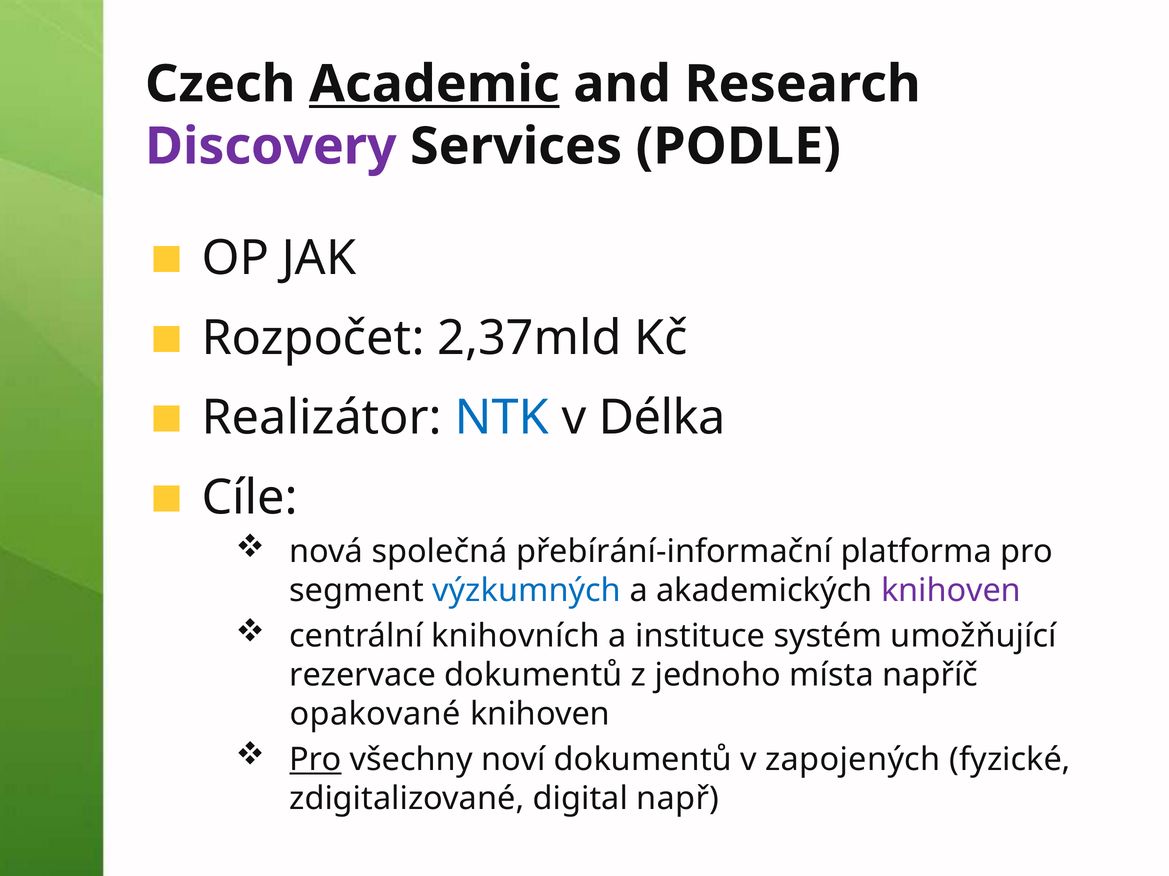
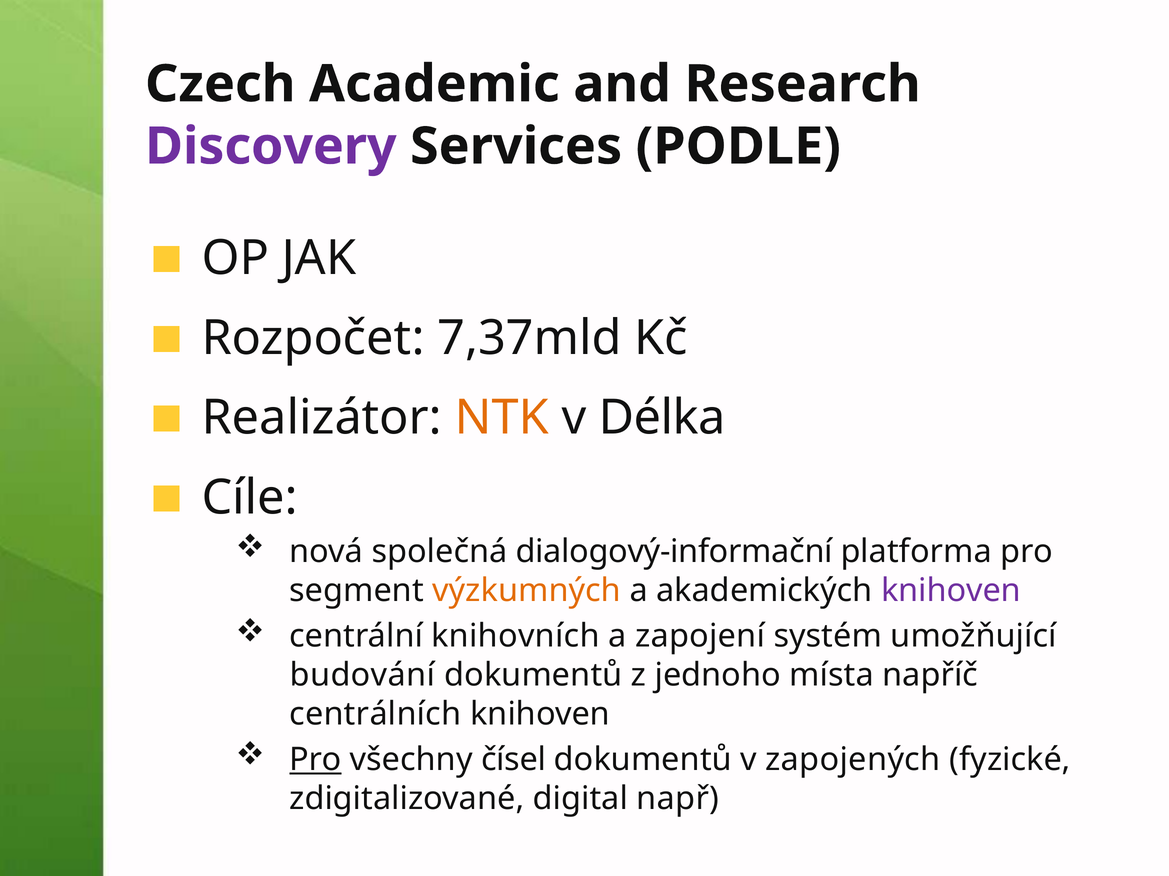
Academic underline: present -> none (434, 84)
2,37mld: 2,37mld -> 7,37mld (529, 338)
NTK colour: blue -> orange (502, 418)
přebírání-informační: přebírání-informační -> dialogový-informační (674, 552)
výzkumných colour: blue -> orange (527, 591)
instituce: instituce -> zapojení (700, 637)
rezervace: rezervace -> budování (363, 676)
opakované: opakované -> centrálních (375, 715)
noví: noví -> čísel (514, 760)
